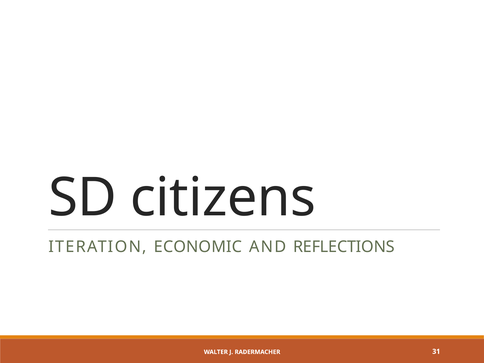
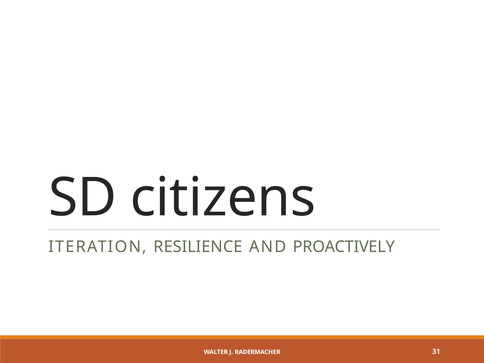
ECONOMIC: ECONOMIC -> RESILIENCE (198, 247)
REFLECTIONS: REFLECTIONS -> PROACTIVELY (344, 247)
